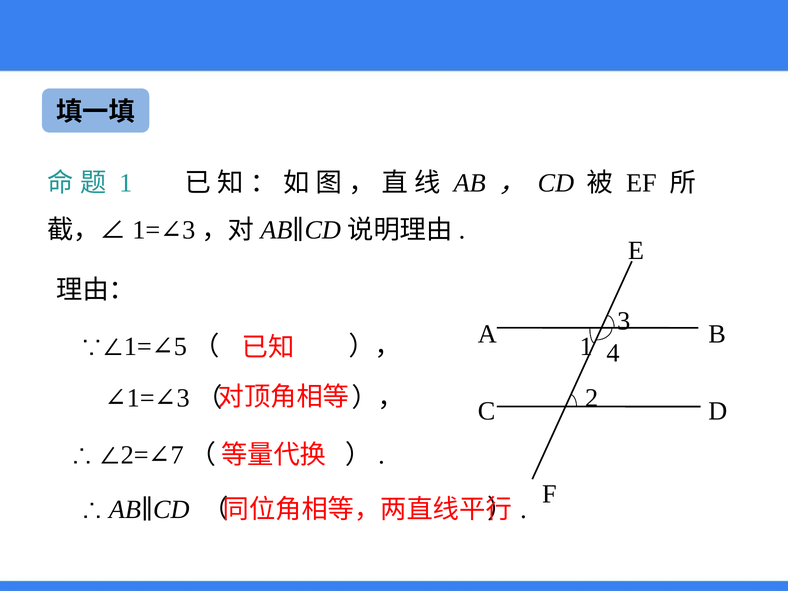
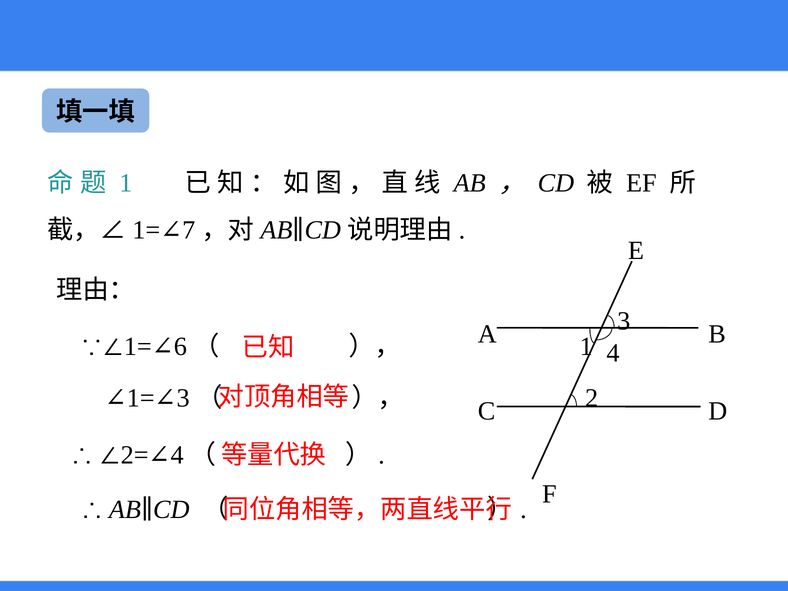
3: 3 -> 7 (189, 230)
5: 5 -> 6 (180, 347)
7: 7 -> 4 (177, 455)
